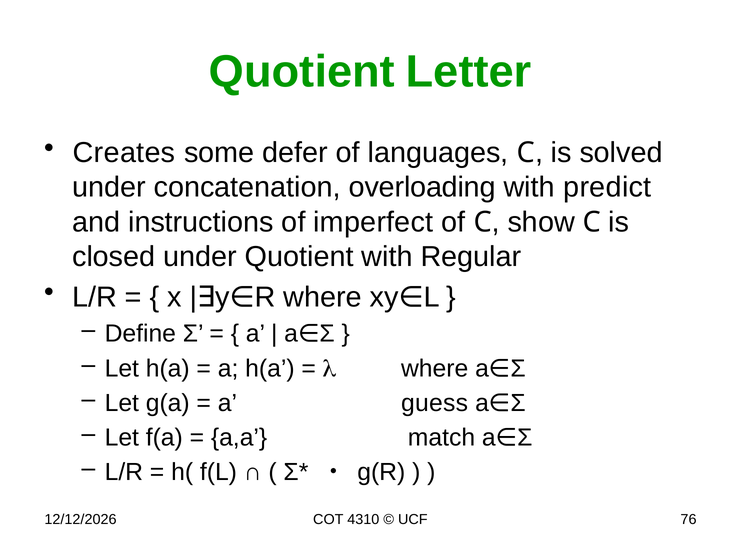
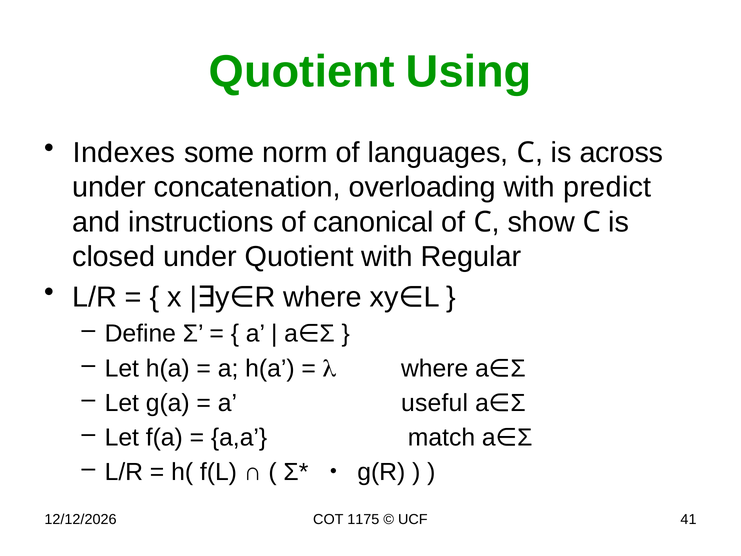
Letter: Letter -> Using (469, 72)
Creates: Creates -> Indexes (124, 153)
defer: defer -> norm (295, 153)
solved: solved -> across (621, 153)
imperfect: imperfect -> canonical (373, 222)
guess: guess -> useful (435, 403)
4310: 4310 -> 1175 (363, 519)
76: 76 -> 41 (689, 519)
